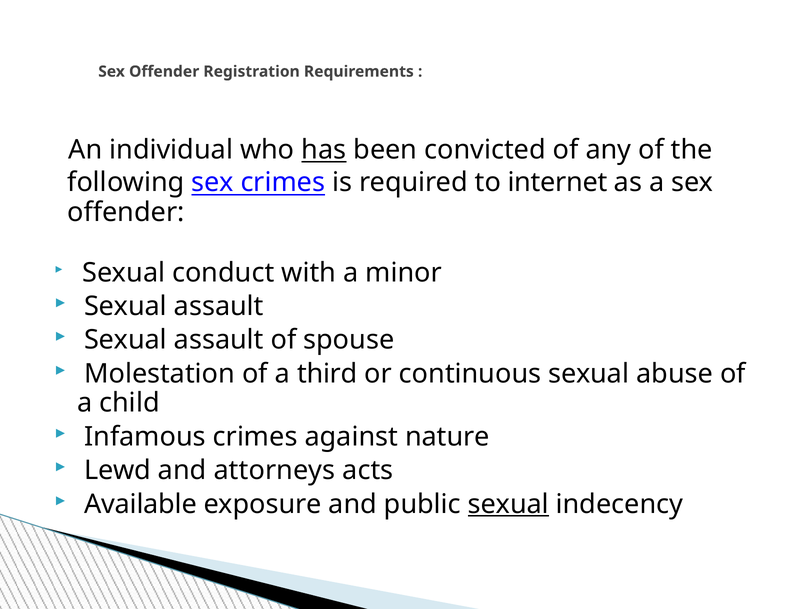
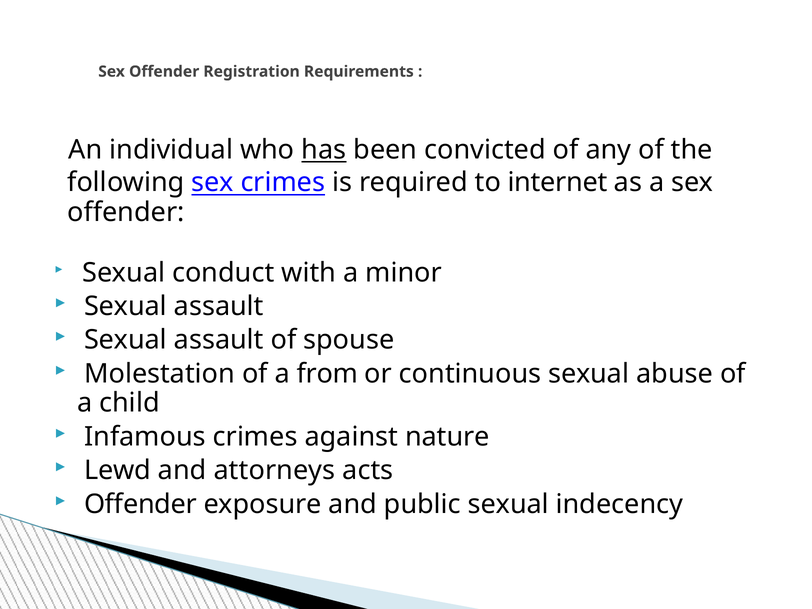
third: third -> from (327, 374)
Available: Available -> Offender (141, 504)
sexual underline: present -> none (508, 504)
